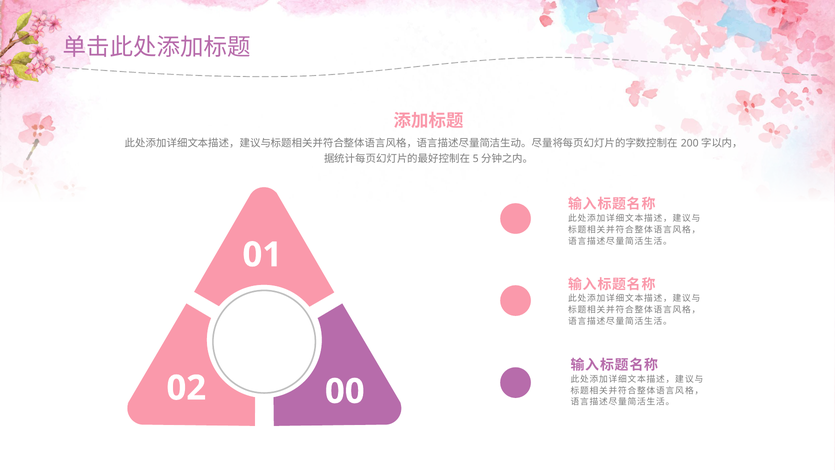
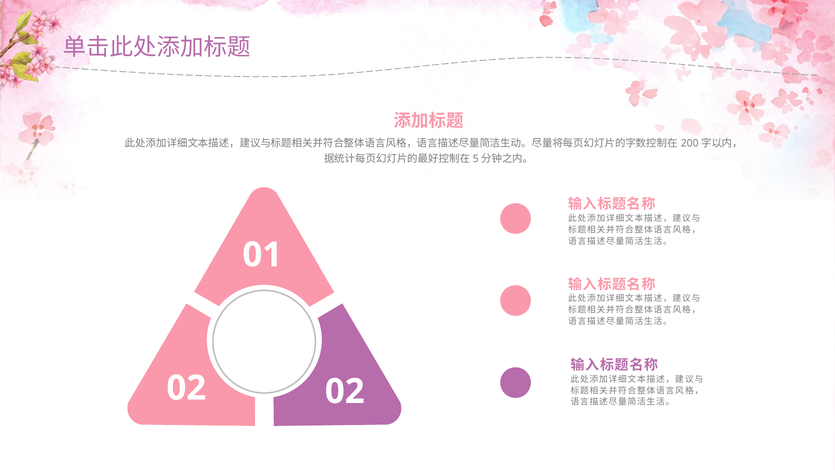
02 00: 00 -> 02 (345, 391)
